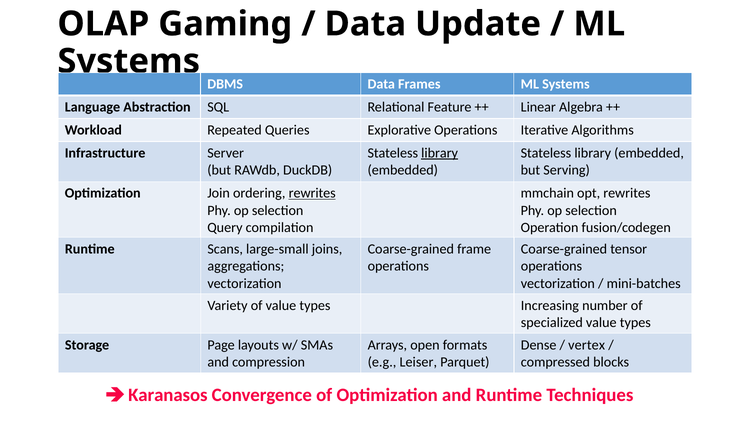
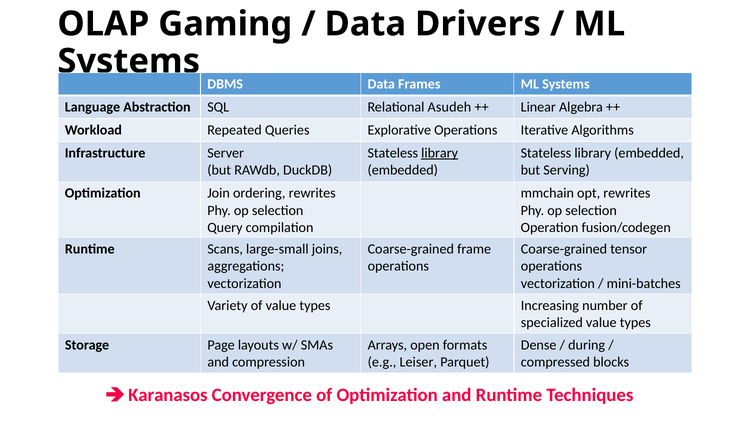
Update: Update -> Drivers (478, 24)
Feature: Feature -> Asudeh (449, 107)
rewrites underline: present -> none (312, 193)
vertex: vertex -> during (587, 345)
